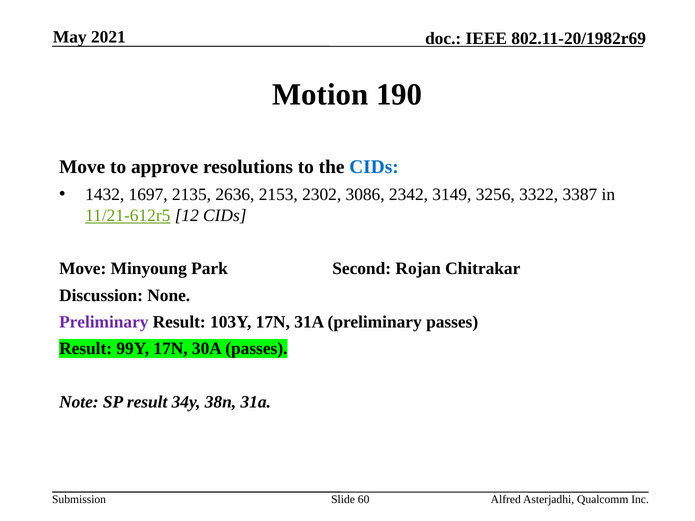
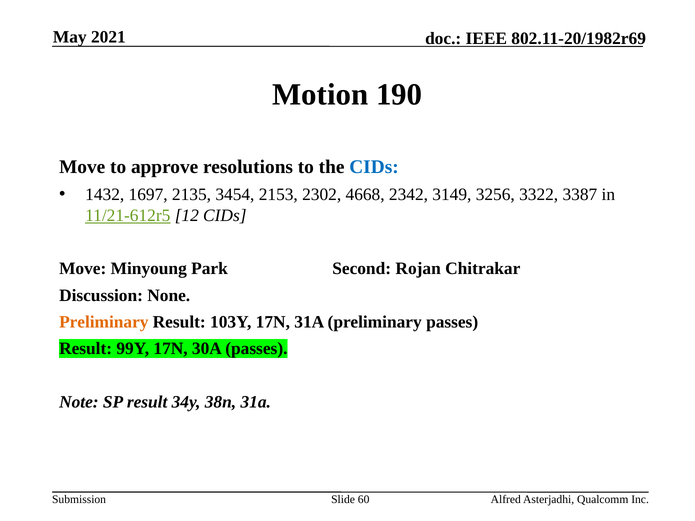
2636: 2636 -> 3454 (235, 195)
3086: 3086 -> 4668 (365, 195)
Preliminary colour: purple -> orange (104, 322)
